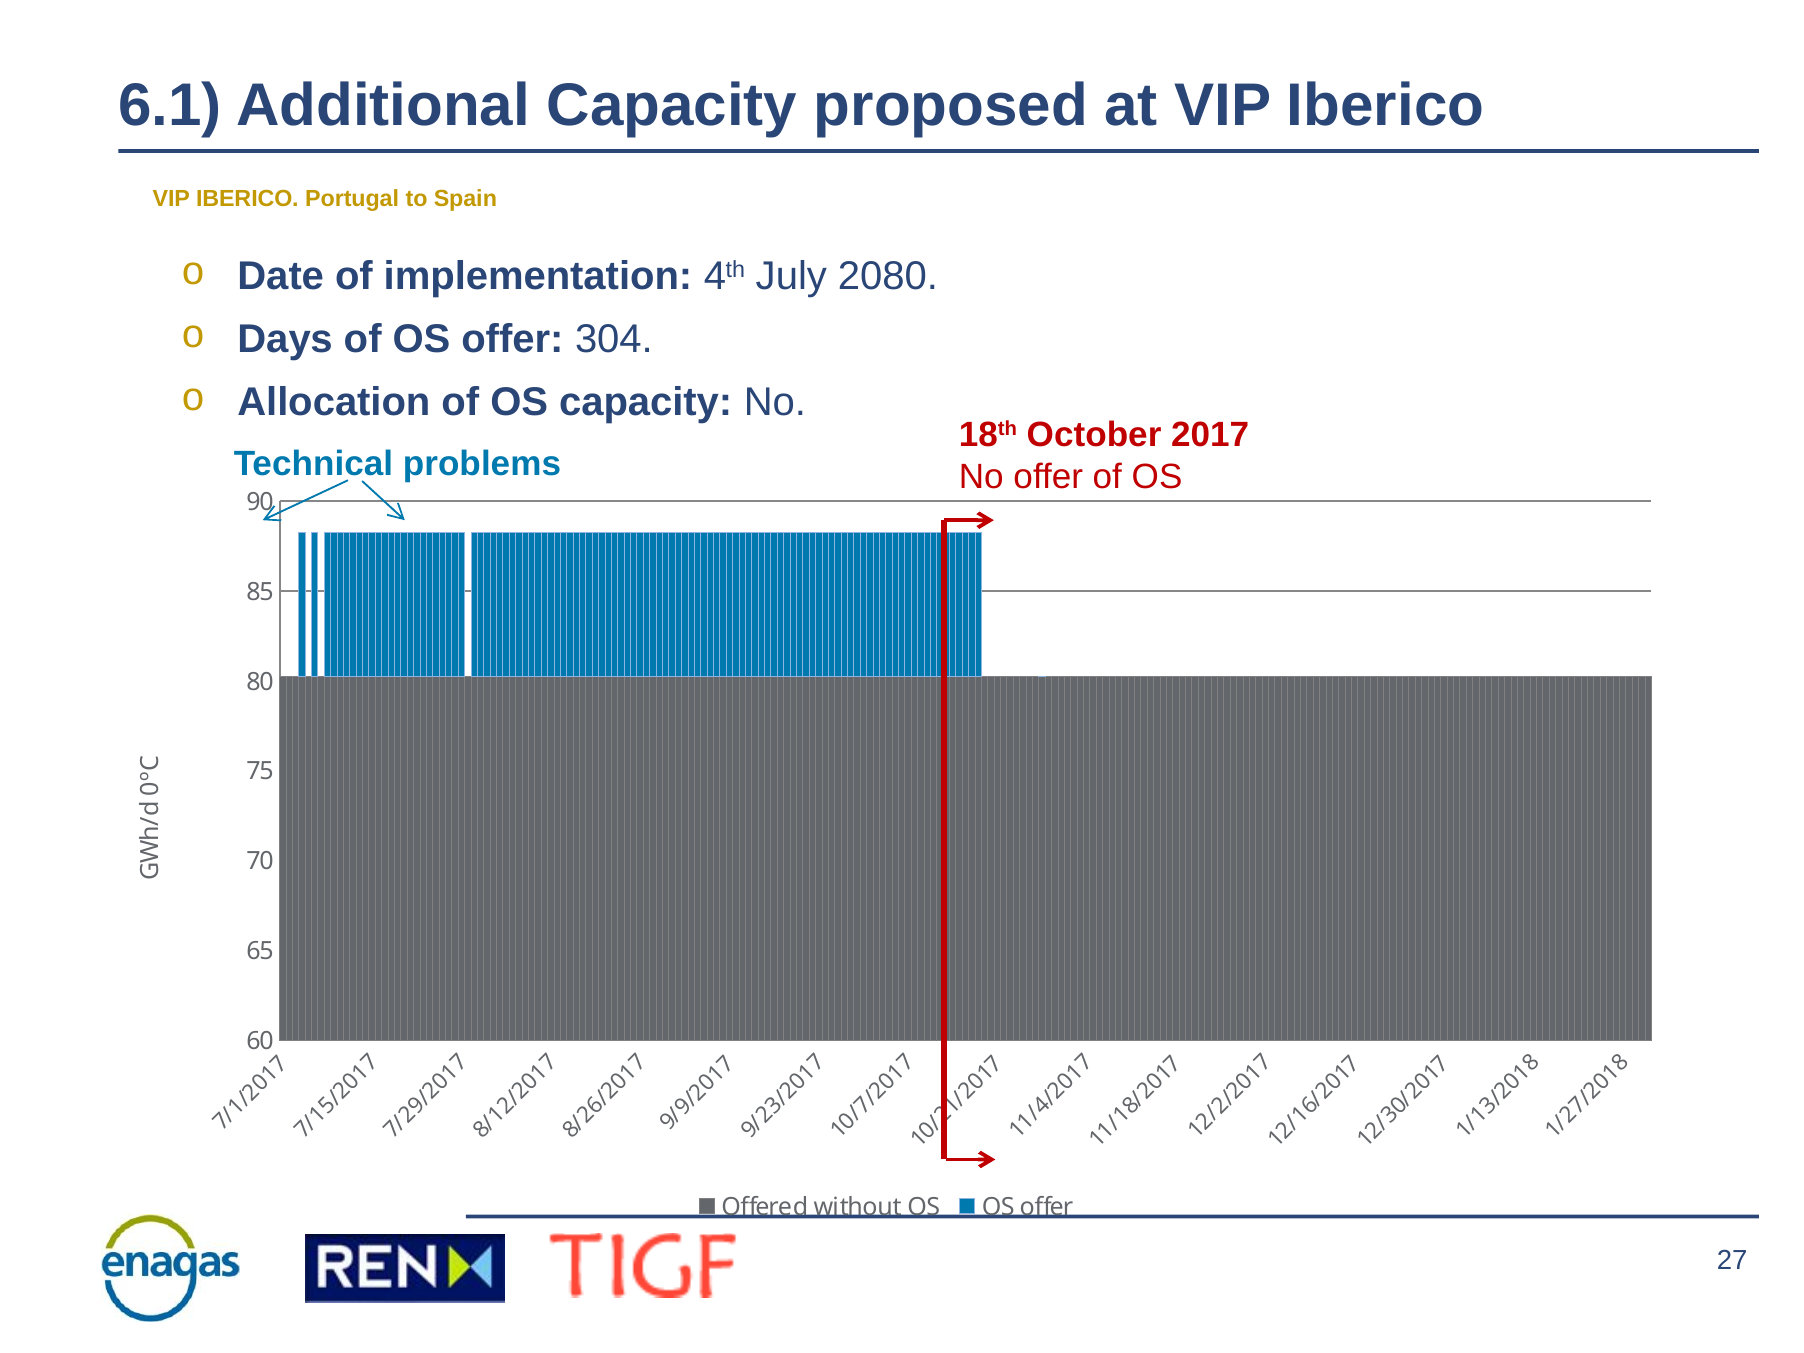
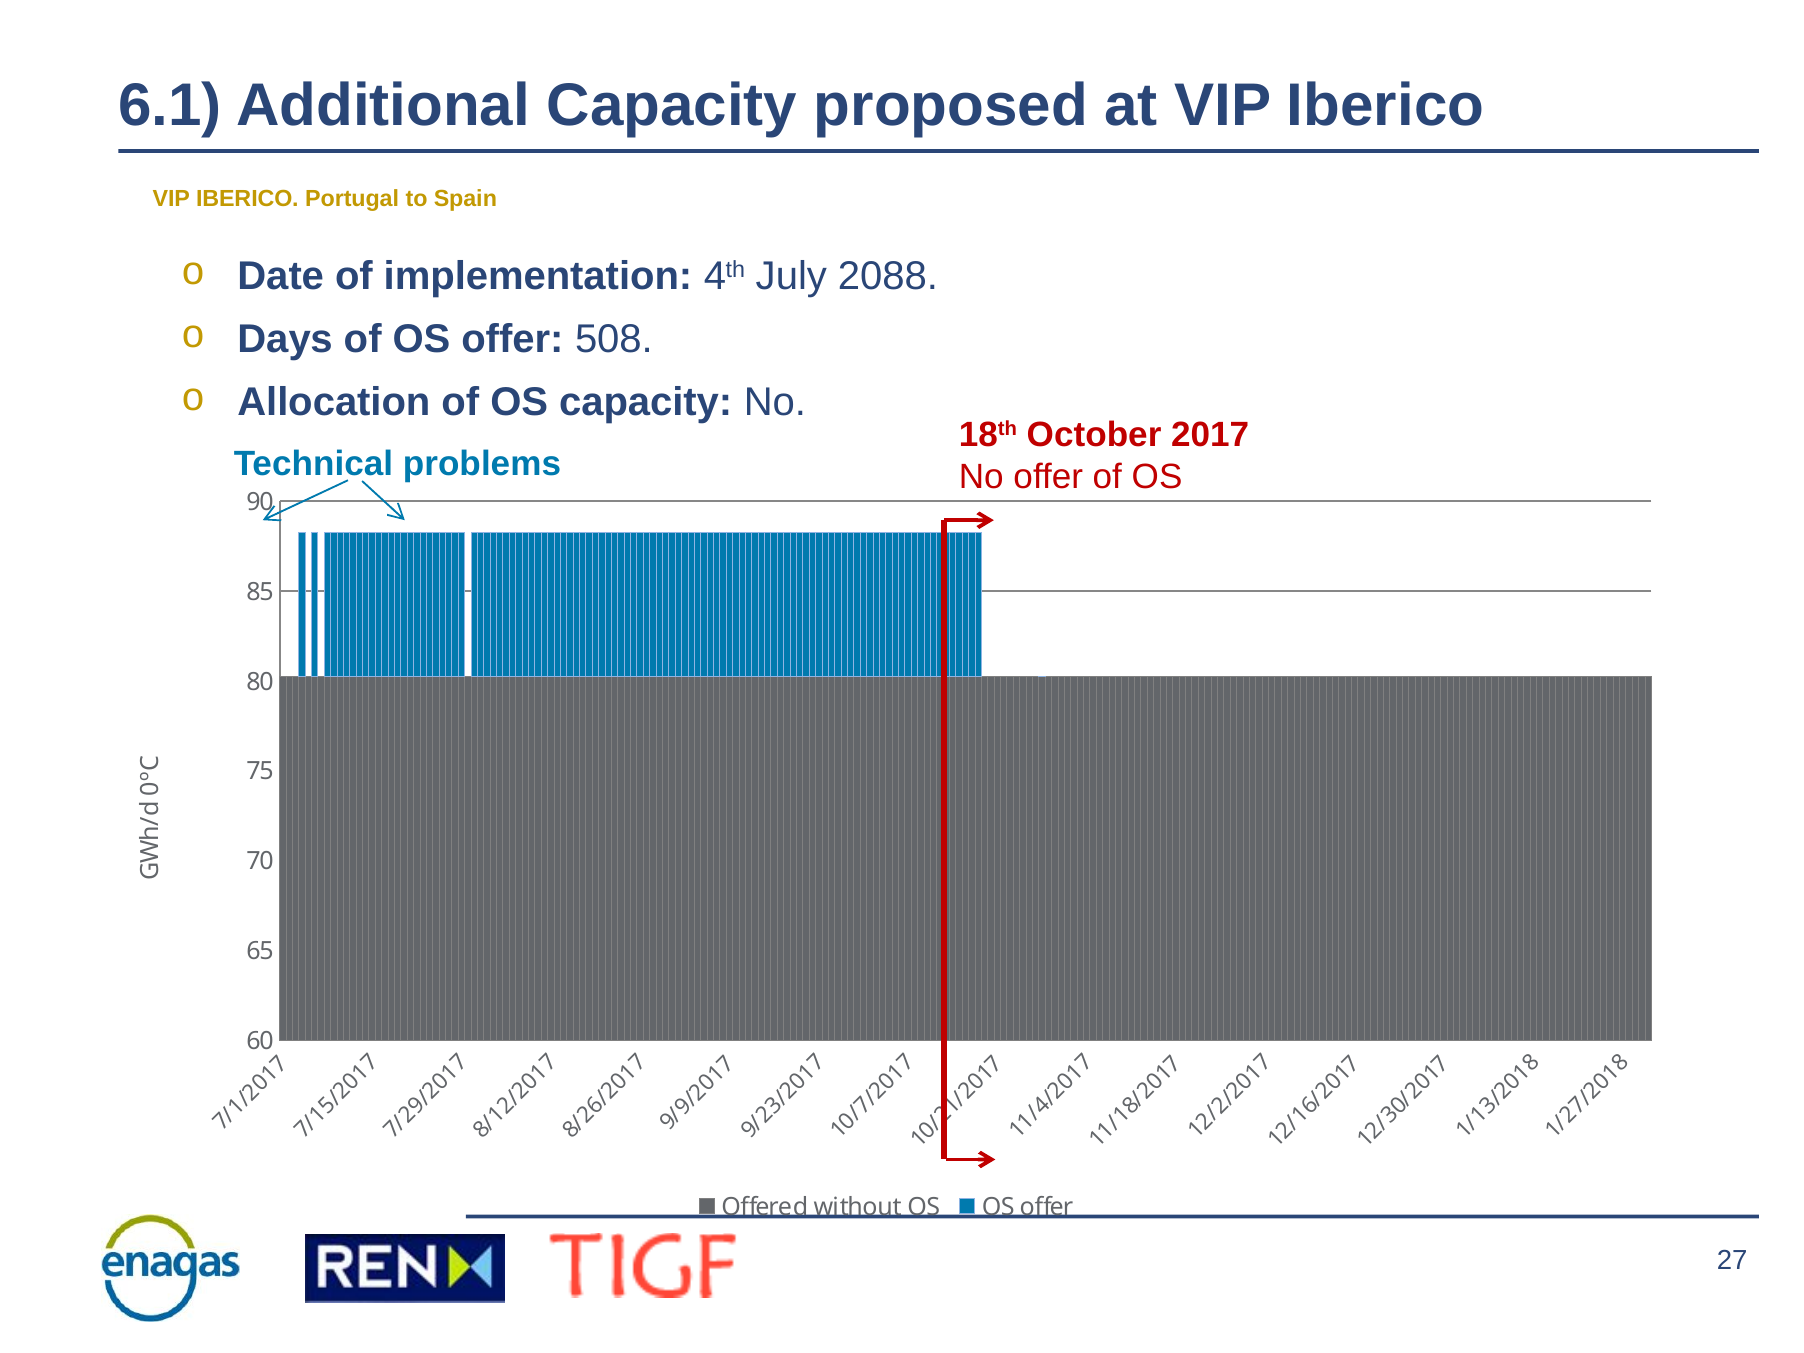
2080: 2080 -> 2088 (888, 276)
304: 304 -> 508 (614, 340)
